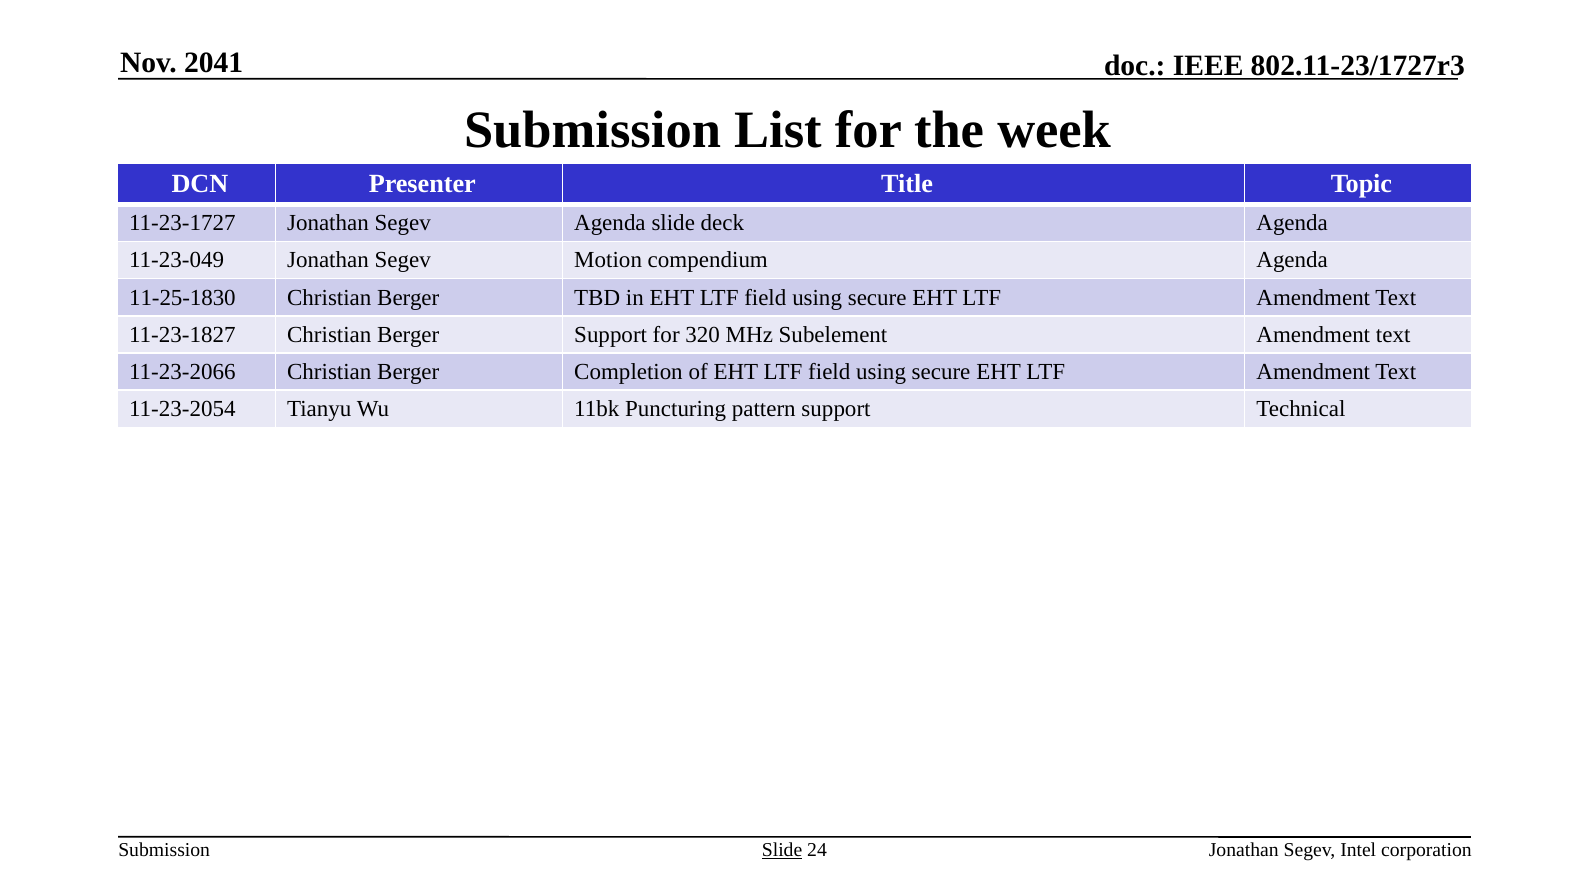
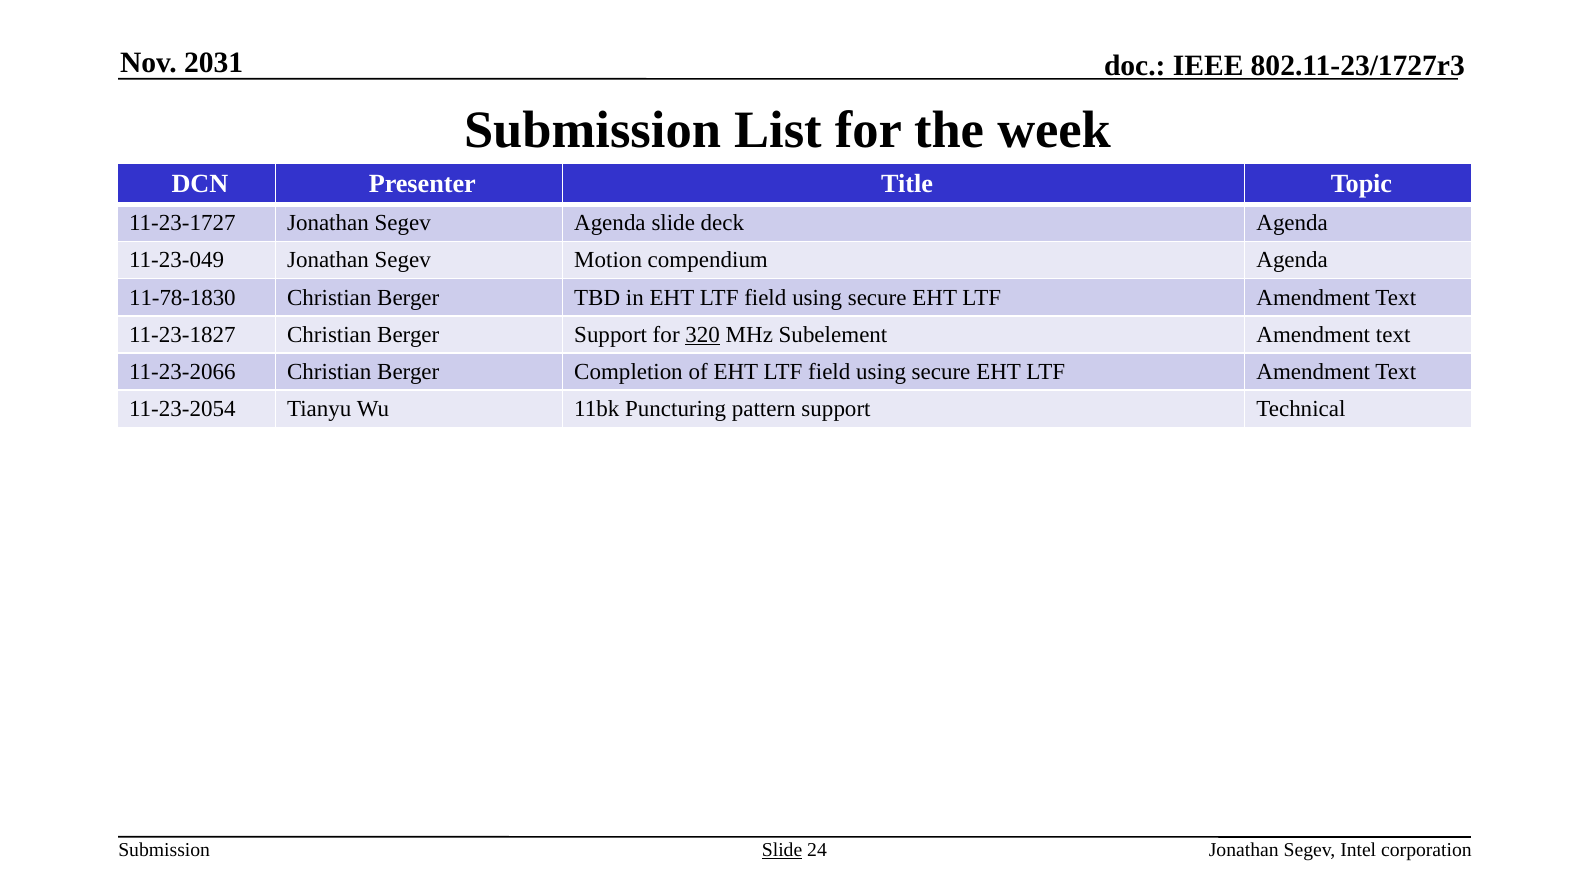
2041: 2041 -> 2031 (214, 63)
11-25-1830: 11-25-1830 -> 11-78-1830 (182, 298)
320 underline: none -> present (703, 335)
